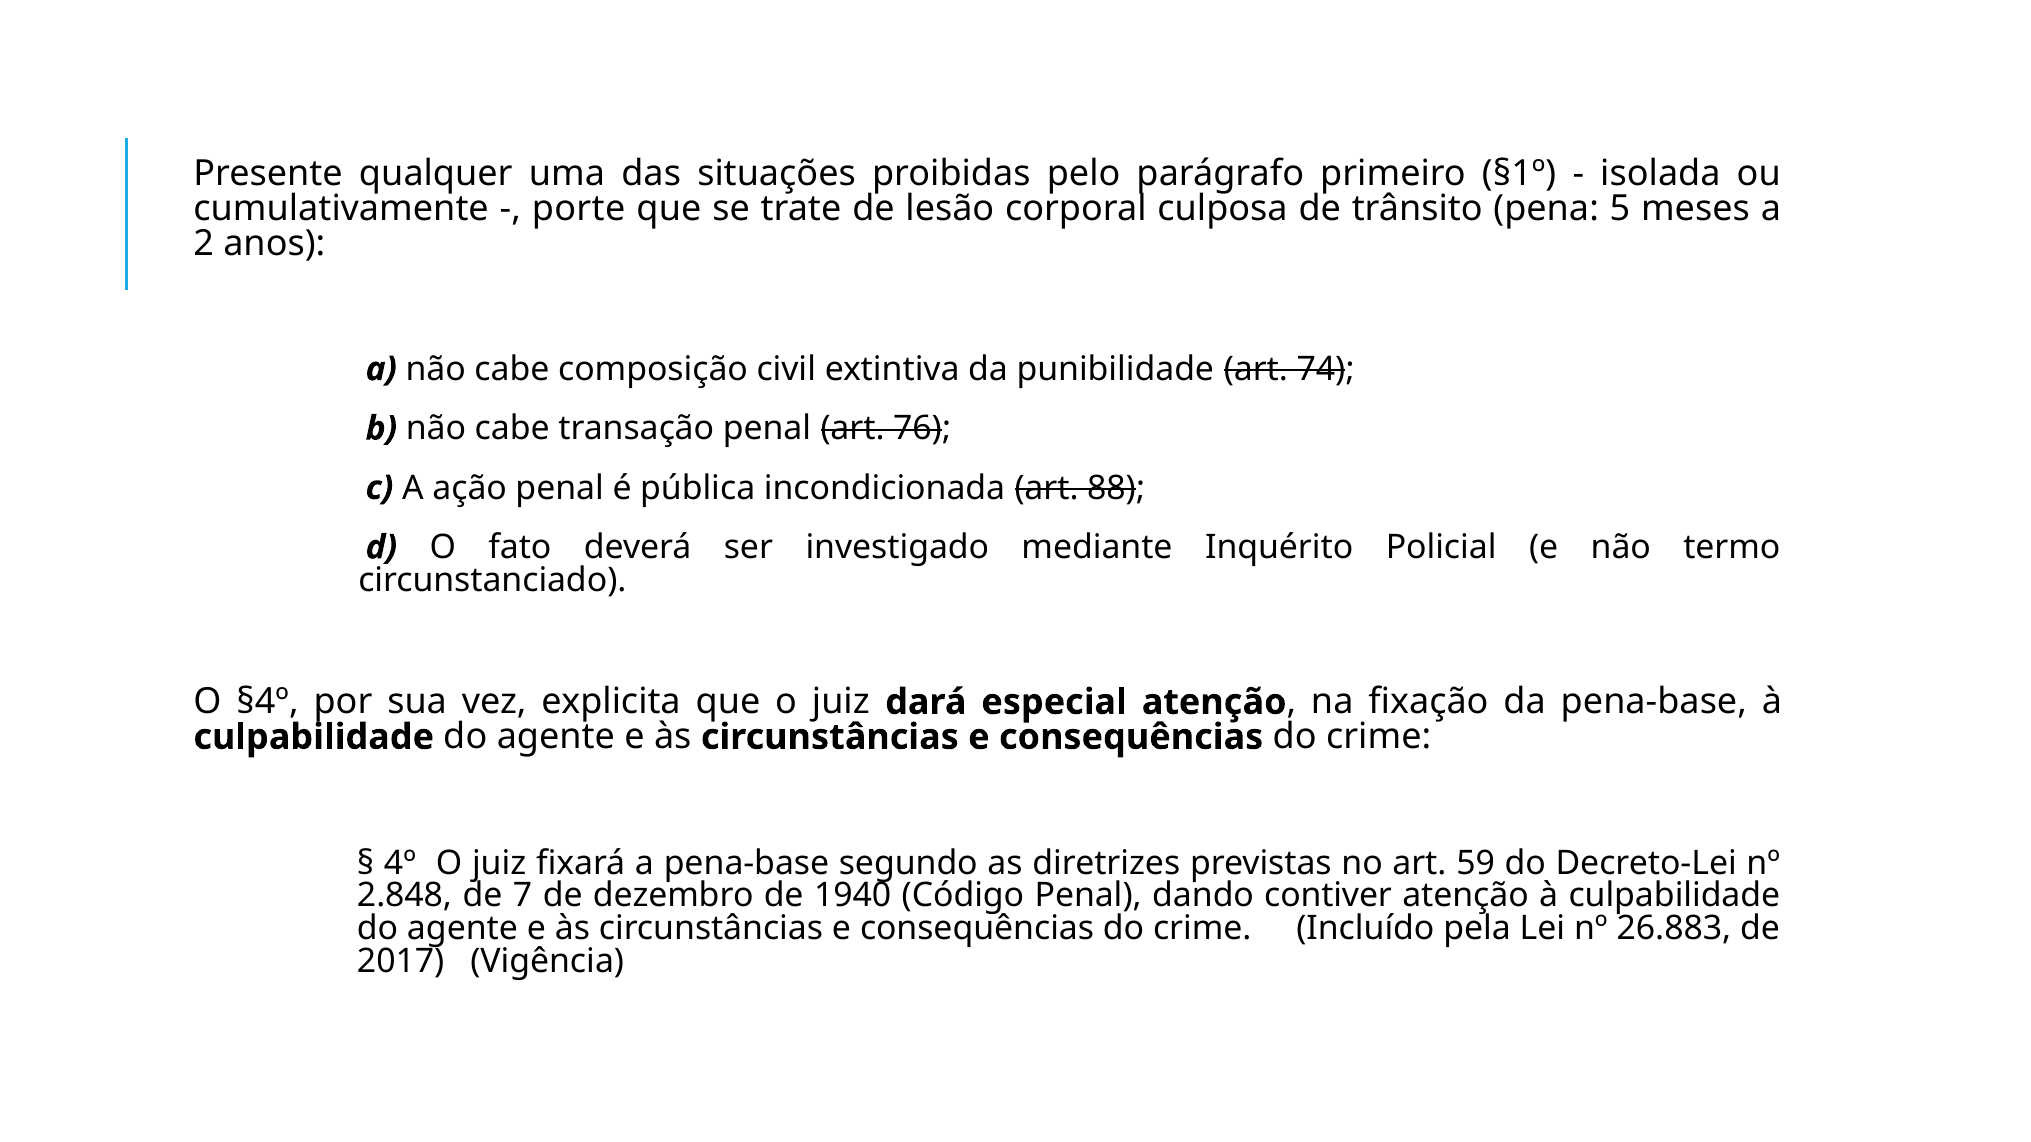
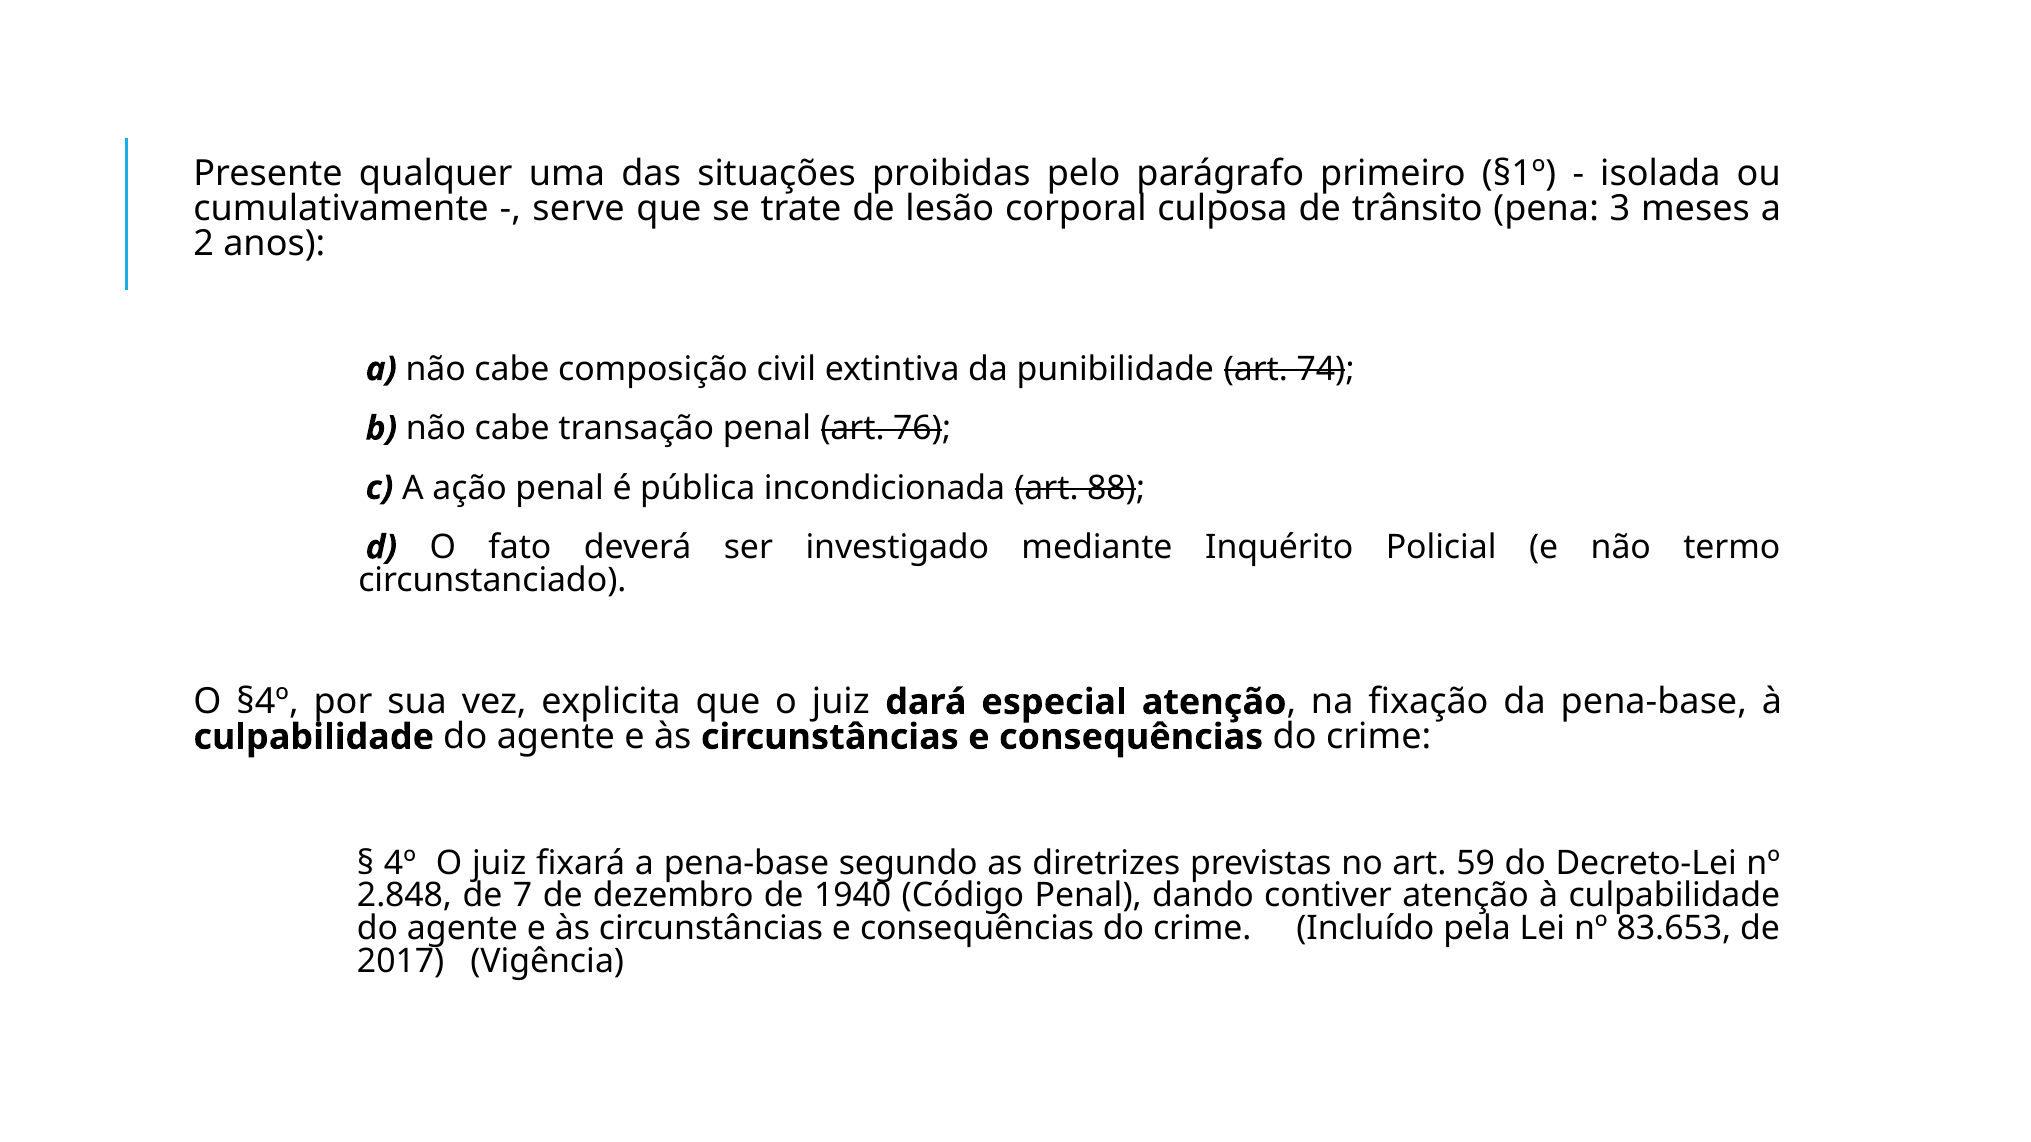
porte: porte -> serve (579, 208)
5: 5 -> 3 (1620, 208)
26.883: 26.883 -> 83.653 (1674, 929)
